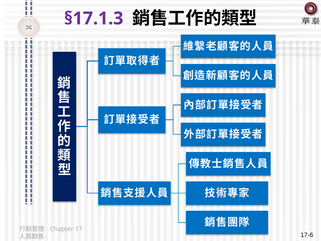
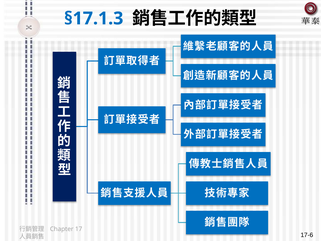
§17.1.3 colour: purple -> blue (94, 18)
